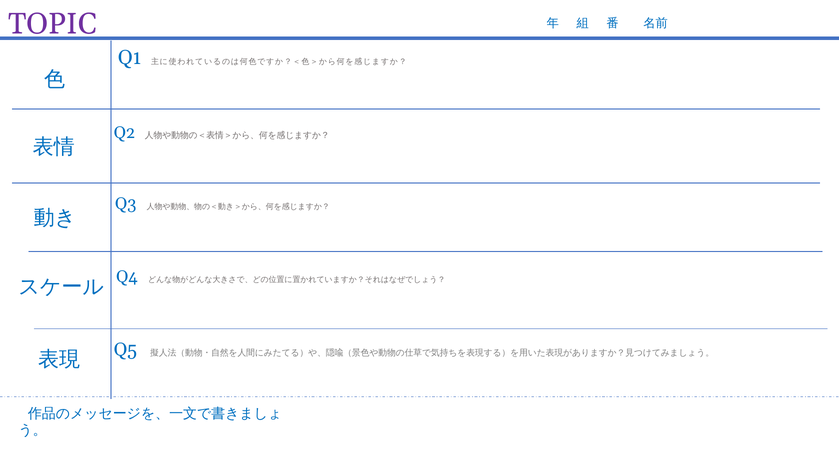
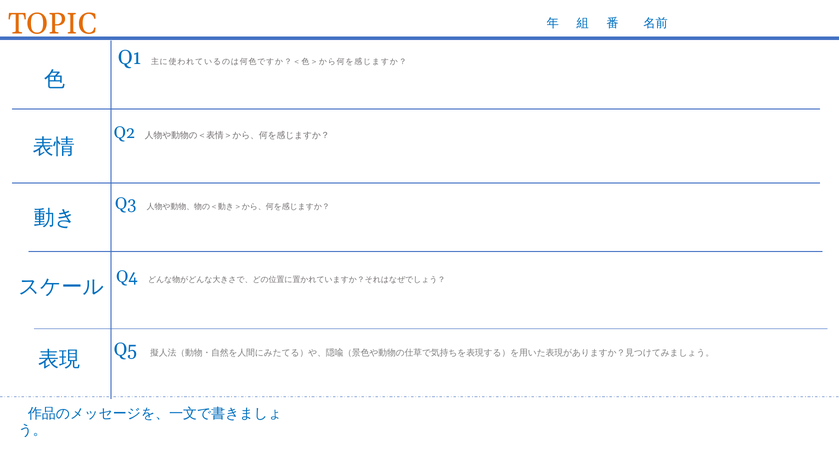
TOPIC colour: purple -> orange (53, 24)
